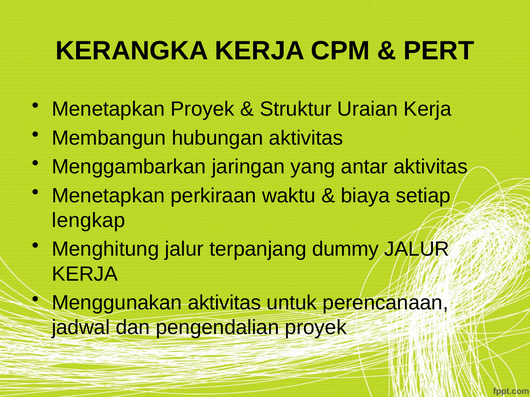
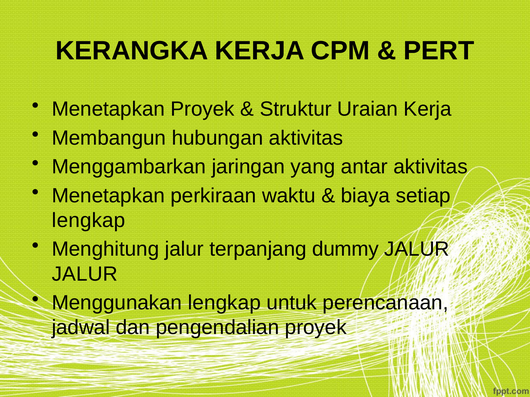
KERJA: KERJA -> JALUR (85, 274)
Menggunakan aktivitas: aktivitas -> lengkap (224, 303)
